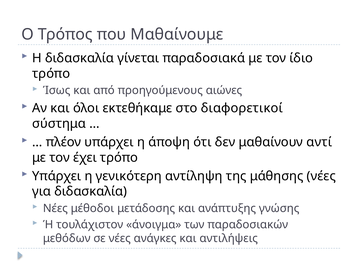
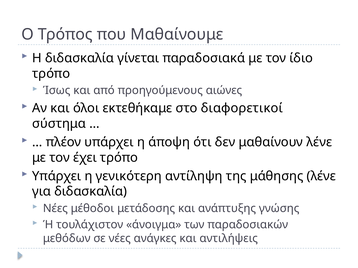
μαθαίνουν αντί: αντί -> λένε (319, 142)
μάθησης νέες: νέες -> λένε (321, 176)
